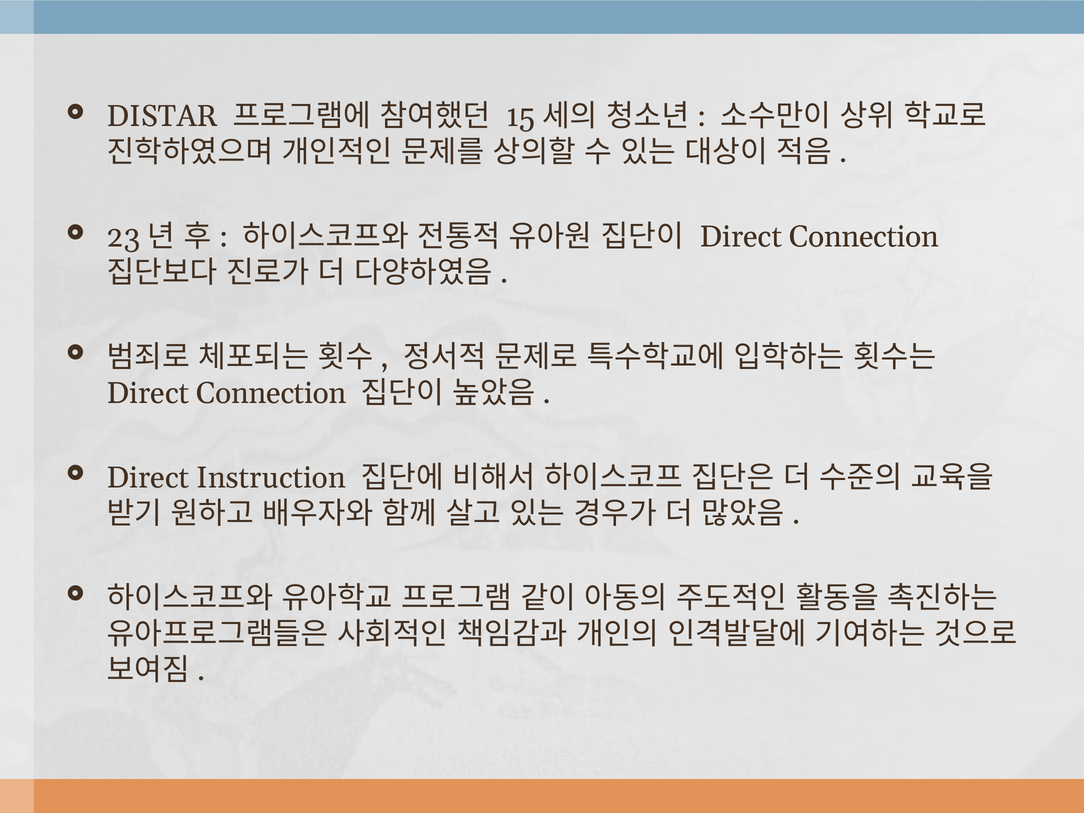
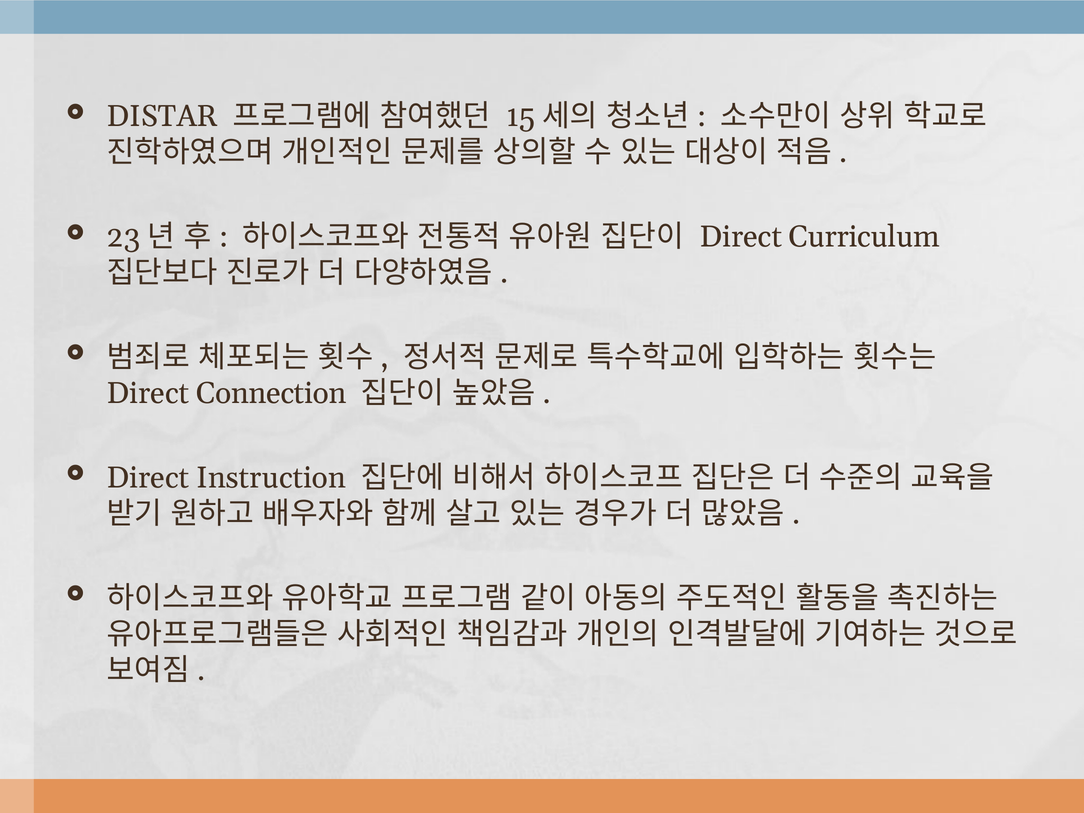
Connection: Connection -> Curriculum (864, 237)
